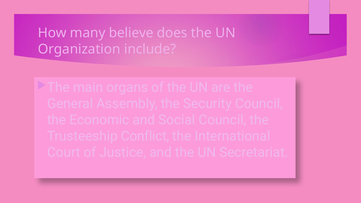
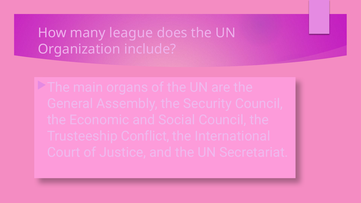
believe: believe -> league (131, 33)
